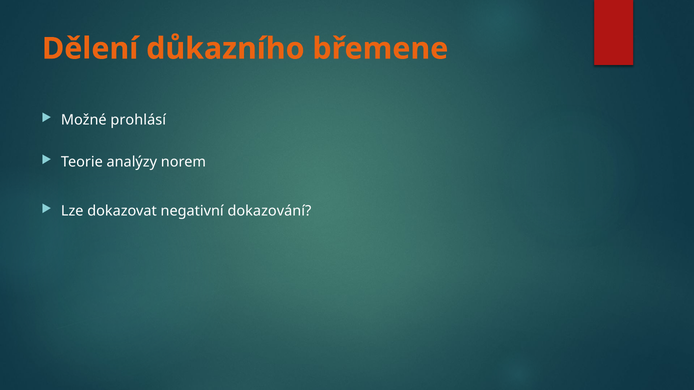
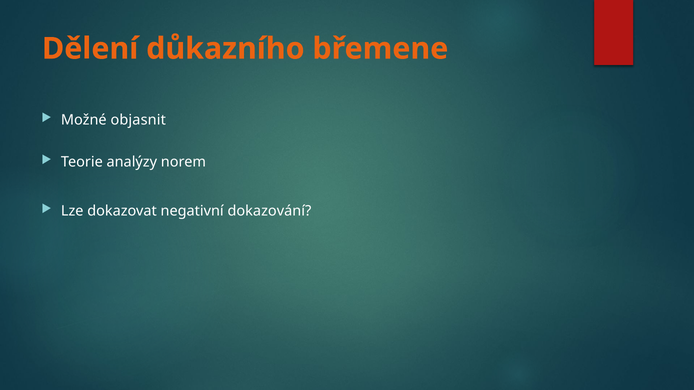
prohlásí: prohlásí -> objasnit (138, 120)
